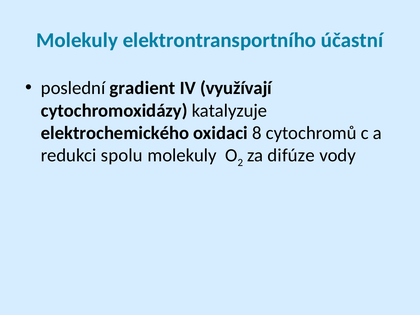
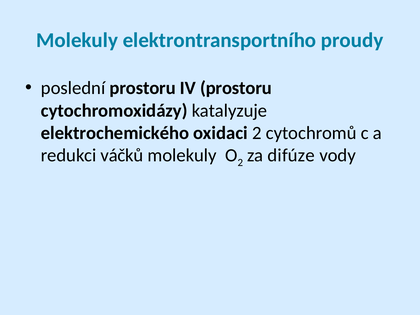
účastní: účastní -> proudy (352, 40)
poslední gradient: gradient -> prostoru (143, 88)
IV využívají: využívají -> prostoru (236, 88)
oxidaci 8: 8 -> 2 (257, 133)
spolu: spolu -> váčků (122, 155)
